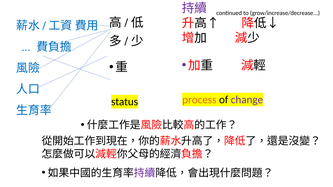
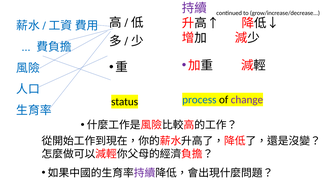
process colour: orange -> blue (199, 100)
